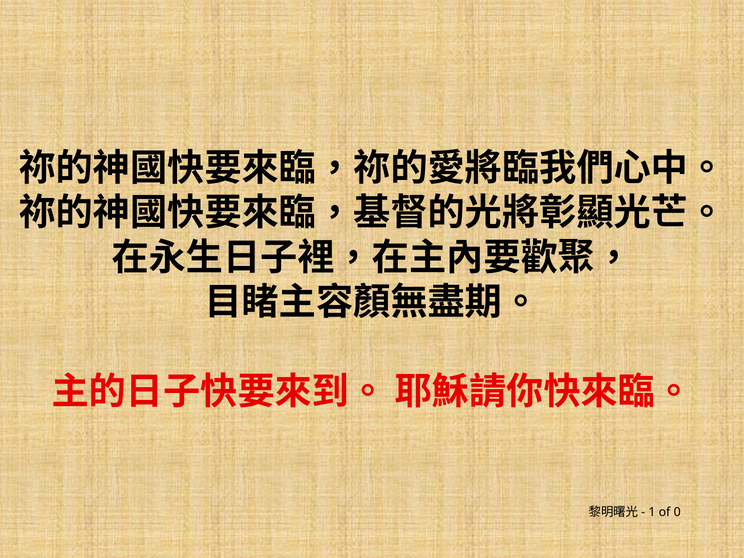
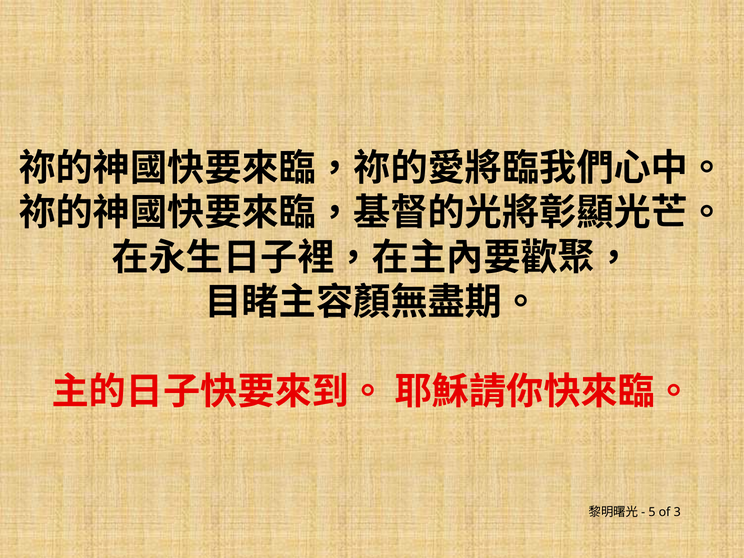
1: 1 -> 5 (652, 512)
0: 0 -> 3 (677, 512)
